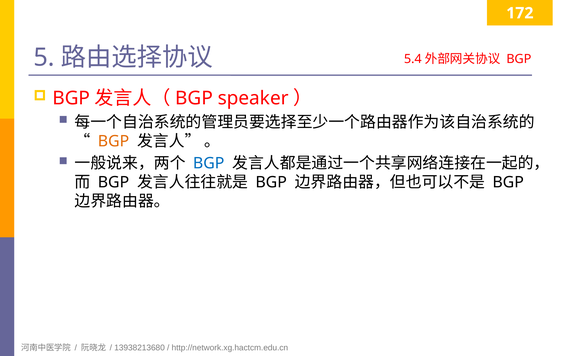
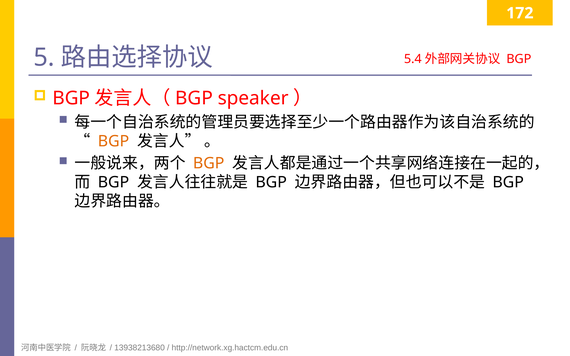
BGP colour: blue -> orange (209, 163)
